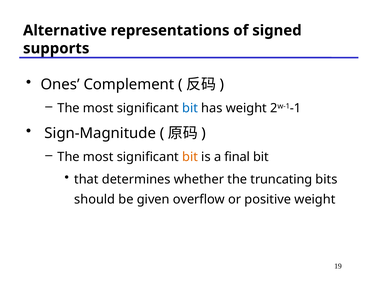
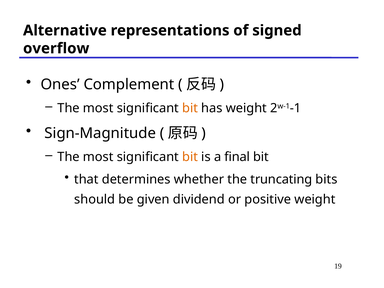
supports: supports -> overflow (56, 48)
bit colour: blue -> orange (190, 108)
overflow: overflow -> dividend (199, 199)
